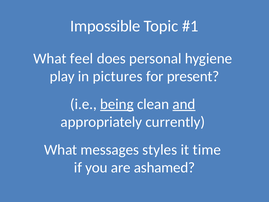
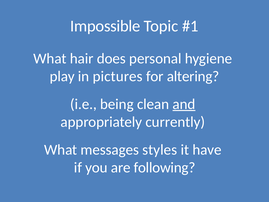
feel: feel -> hair (82, 58)
present: present -> altering (193, 76)
being underline: present -> none (117, 104)
time: time -> have (207, 150)
ashamed: ashamed -> following (165, 167)
